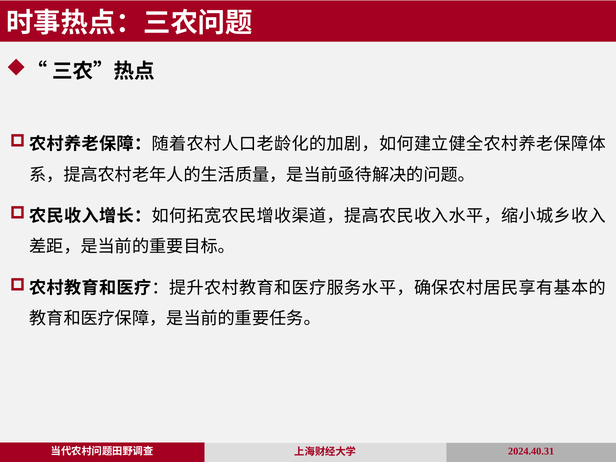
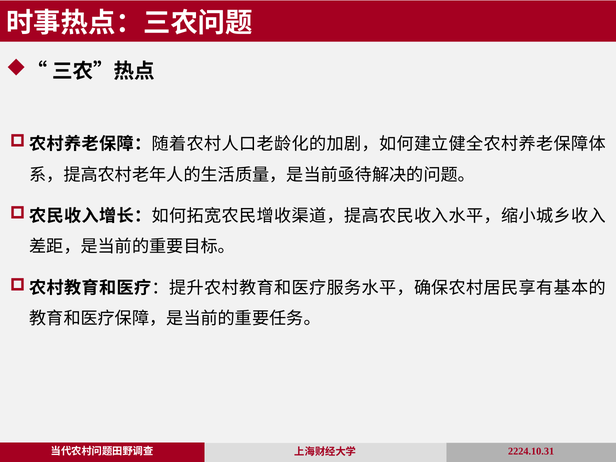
2024.40.31: 2024.40.31 -> 2224.10.31 (531, 452)
